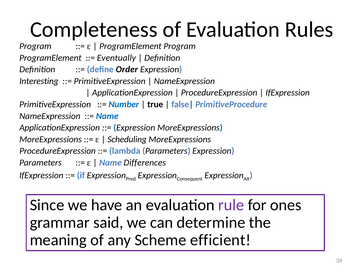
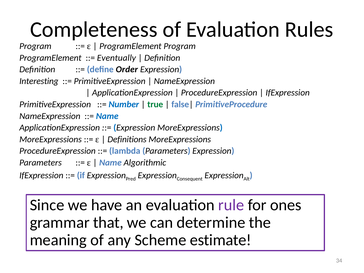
true colour: black -> green (155, 104)
Scheduling: Scheduling -> Definitions (127, 139)
Differences: Differences -> Algorithmic (145, 163)
said: said -> that (108, 223)
efficient: efficient -> estimate (221, 240)
